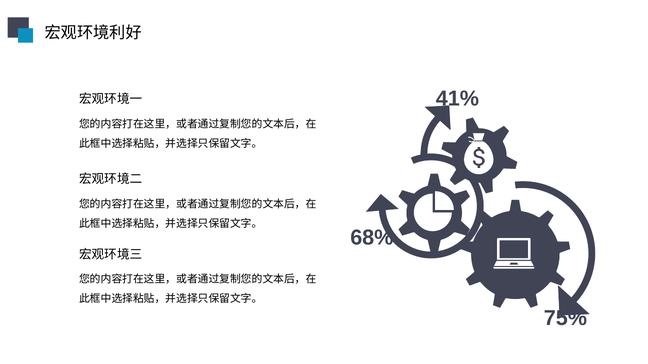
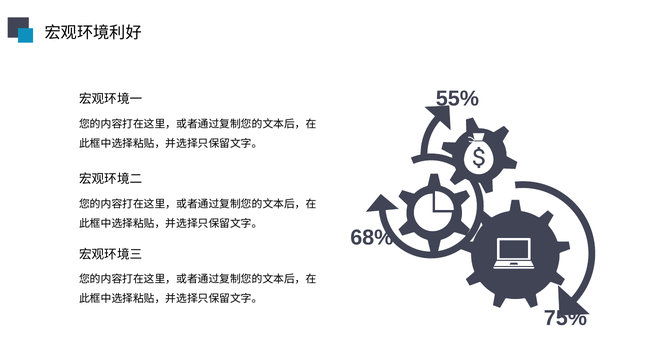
41%: 41% -> 55% (457, 99)
